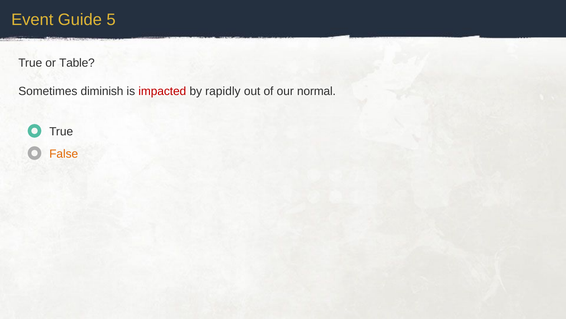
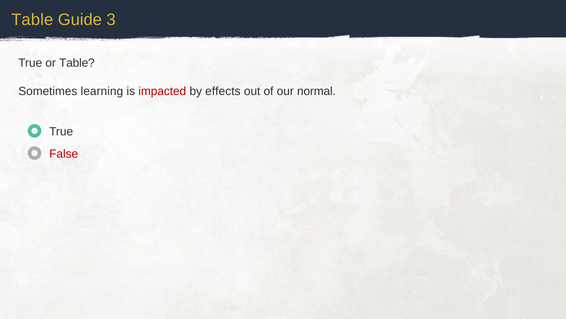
Event: Event -> Table (32, 20)
5: 5 -> 3 (111, 20)
diminish: diminish -> learning (102, 91)
rapidly: rapidly -> effects (223, 91)
False colour: orange -> red (64, 153)
